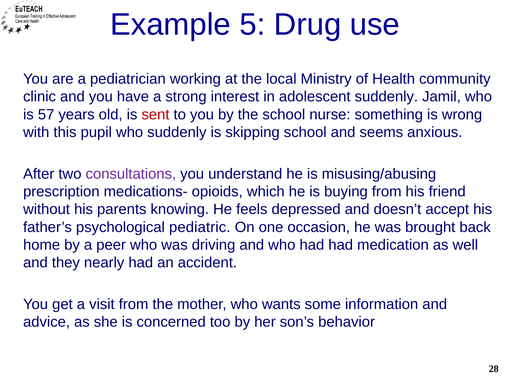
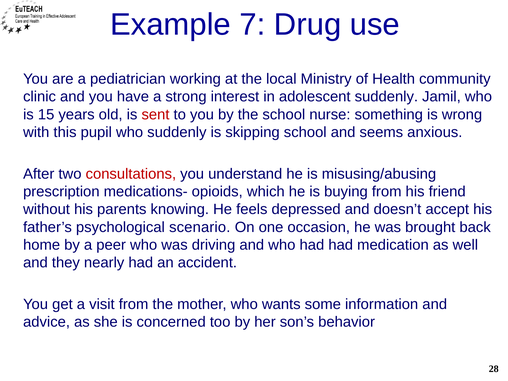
5: 5 -> 7 (252, 25)
57: 57 -> 15 (46, 115)
consultations colour: purple -> red (131, 174)
pediatric: pediatric -> scenario (200, 227)
